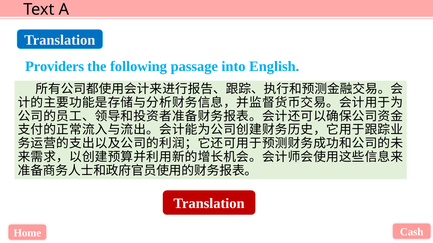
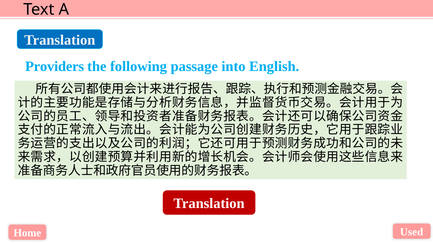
Cash: Cash -> Used (412, 232)
